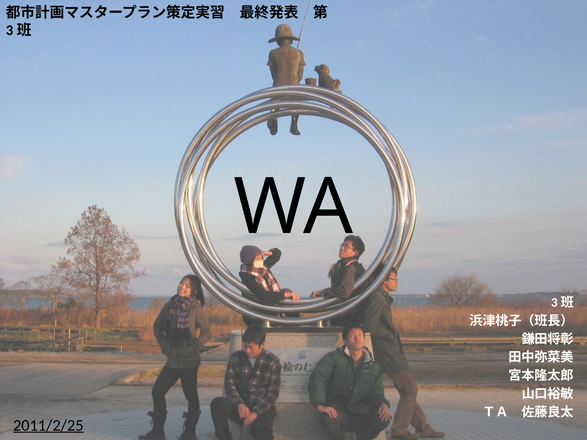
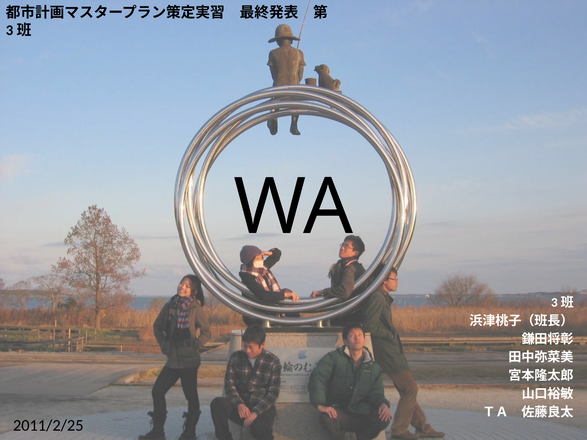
2011/2/25 underline: present -> none (48, 426)
